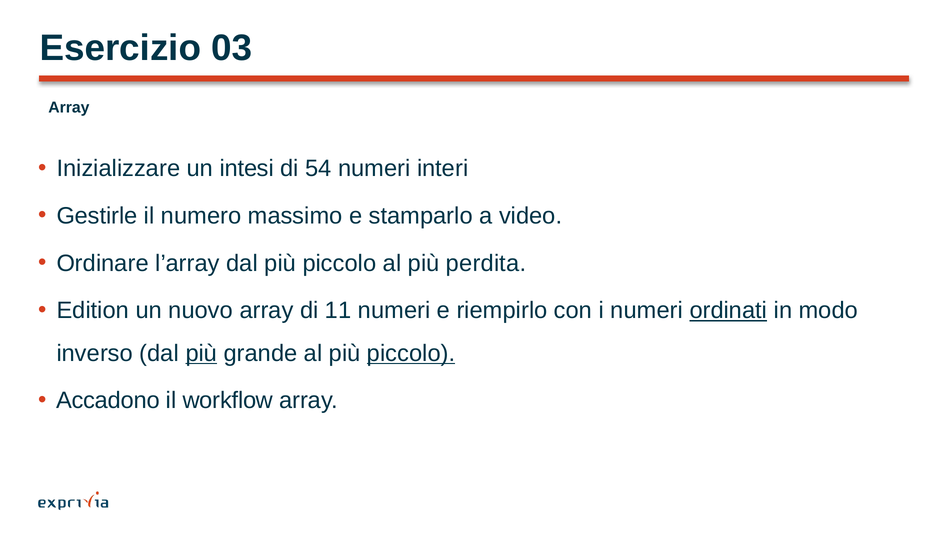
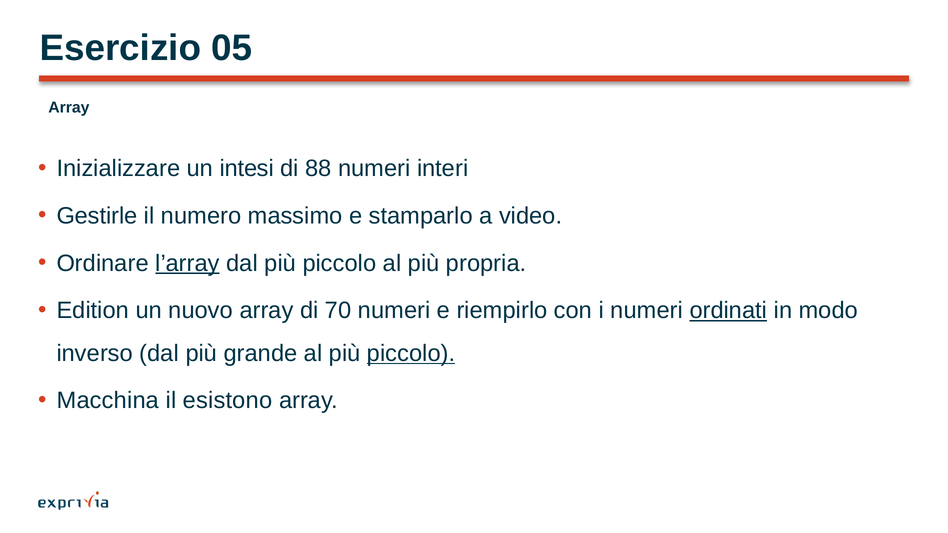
03: 03 -> 05 (232, 48)
54: 54 -> 88 (318, 169)
l’array underline: none -> present (187, 263)
perdita: perdita -> propria (486, 263)
11: 11 -> 70 (338, 311)
più underline: present -> none (201, 353)
Accadono: Accadono -> Macchina (108, 401)
workflow: workflow -> esistono (228, 401)
